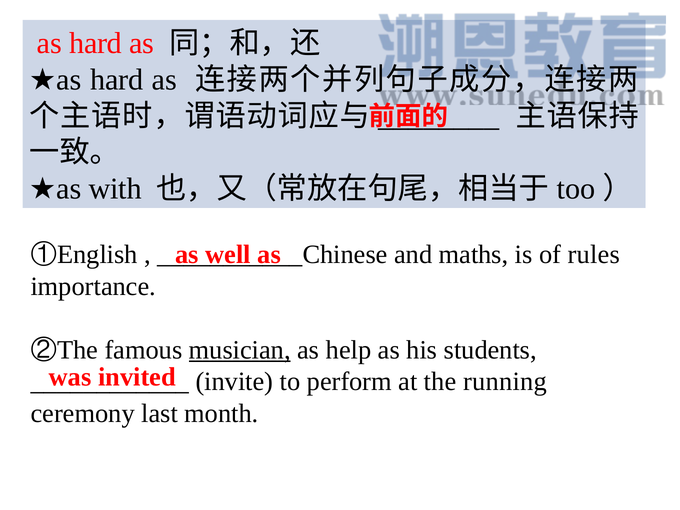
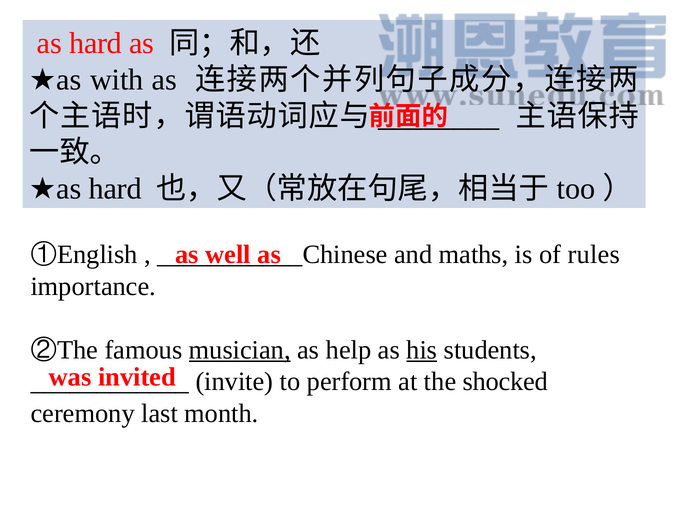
★as hard: hard -> with (117, 80)
★as with: with -> hard (115, 189)
his underline: none -> present (422, 350)
running: running -> shocked (505, 382)
